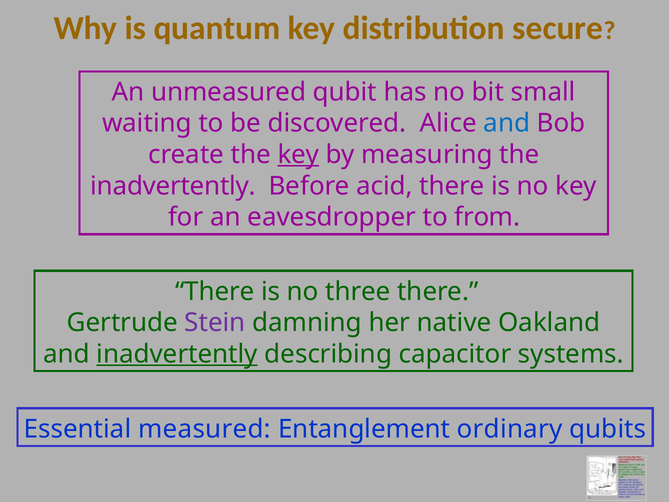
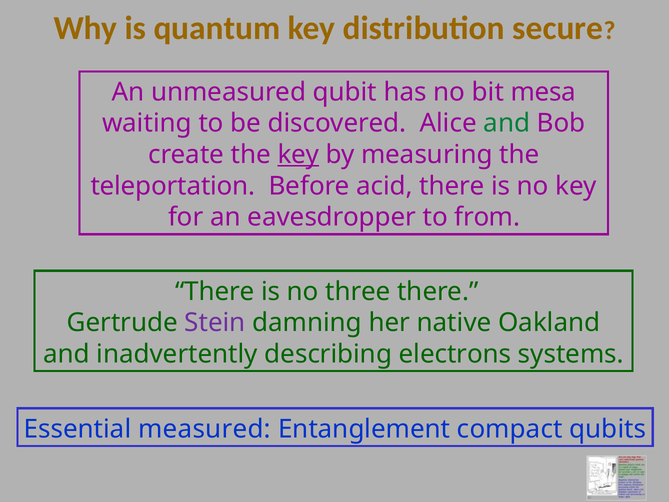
small: small -> mesa (543, 92)
and colour: blue -> green (507, 123)
inadvertently: inadvertently -> teleportation (173, 186)
inadvertently underline: present -> none (177, 354)
capacitor: capacitor -> electrons (455, 354)
ordinary: ordinary -> compact (510, 429)
